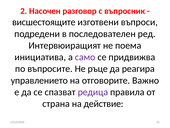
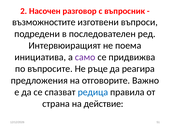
висшестоящите: висшестоящите -> възможностите (44, 22)
управлението: управлението -> предложения (39, 80)
редица colour: purple -> blue (93, 92)
